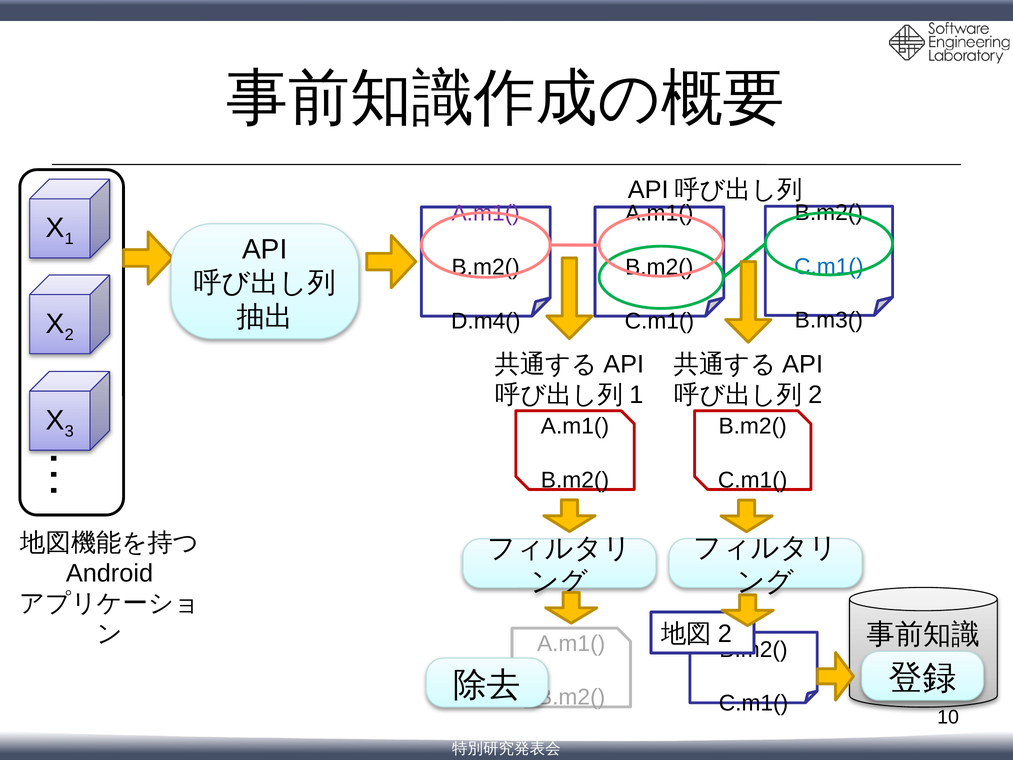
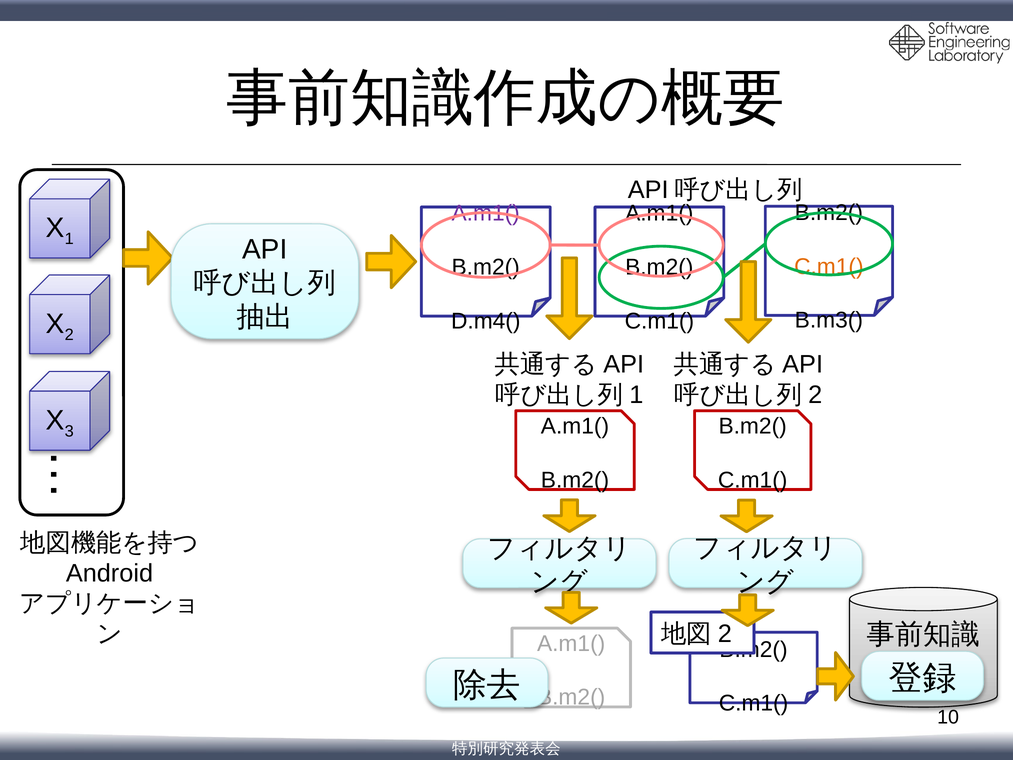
C.m1( colour: blue -> orange (829, 266)
